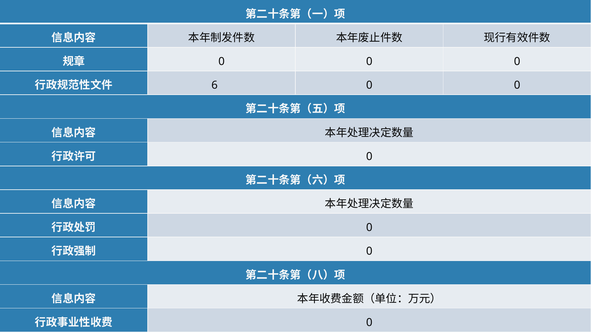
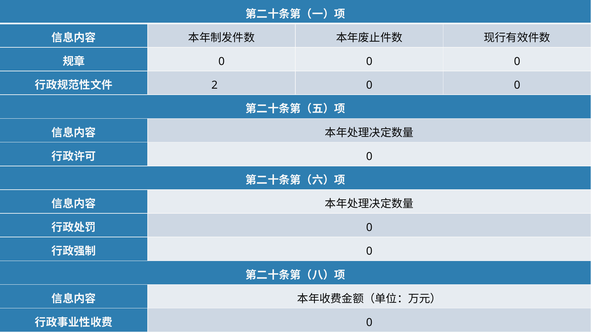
6: 6 -> 2 (215, 85)
